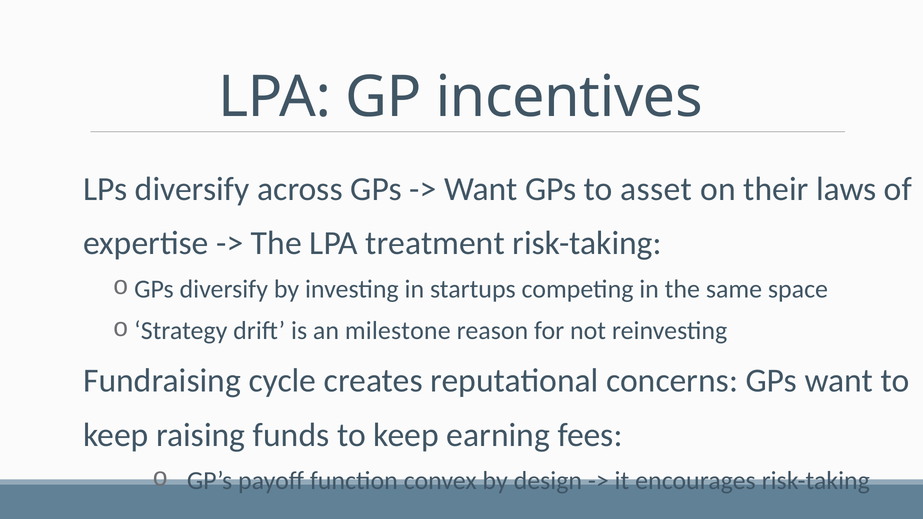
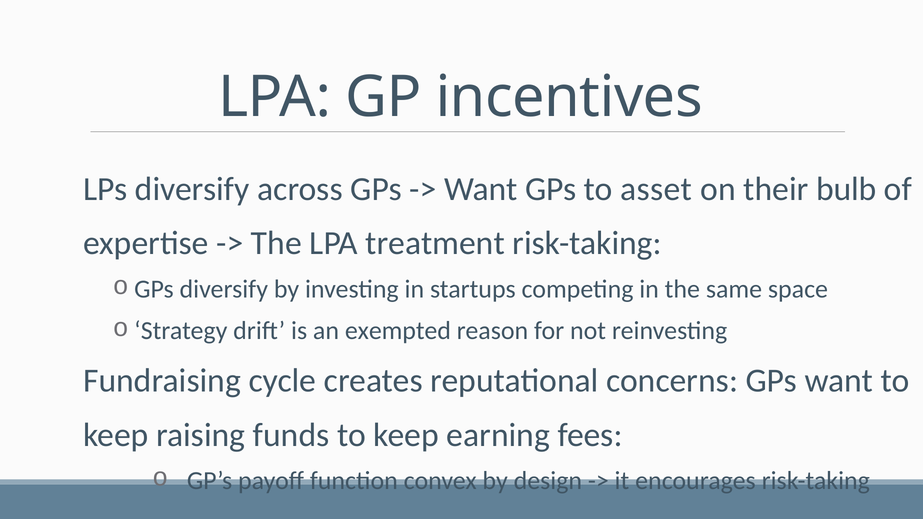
laws: laws -> bulb (846, 189)
milestone: milestone -> exempted (398, 331)
